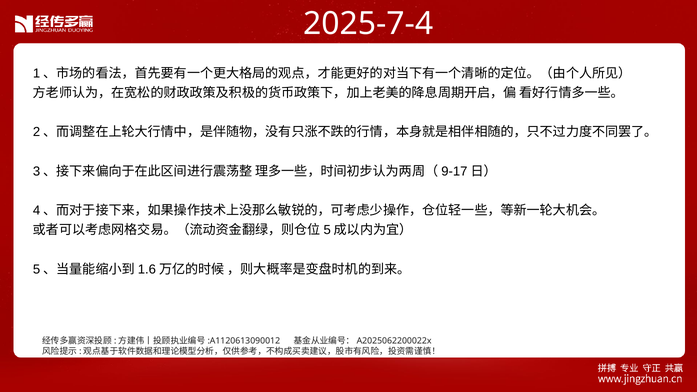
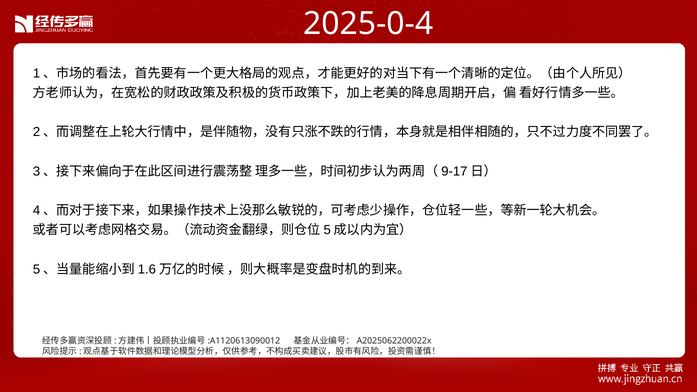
2025-7-4: 2025-7-4 -> 2025-0-4 (368, 24)
